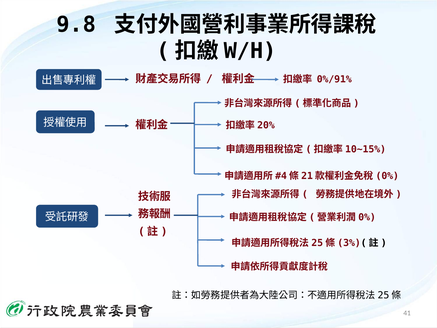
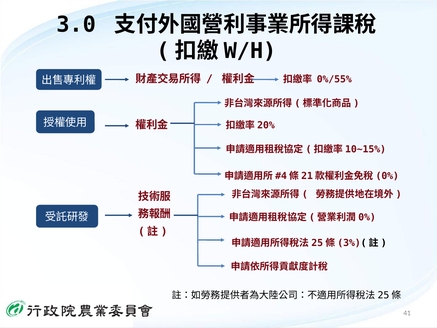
9.8: 9.8 -> 3.0 (76, 25)
0%/91%: 0%/91% -> 0%/55% (334, 79)
